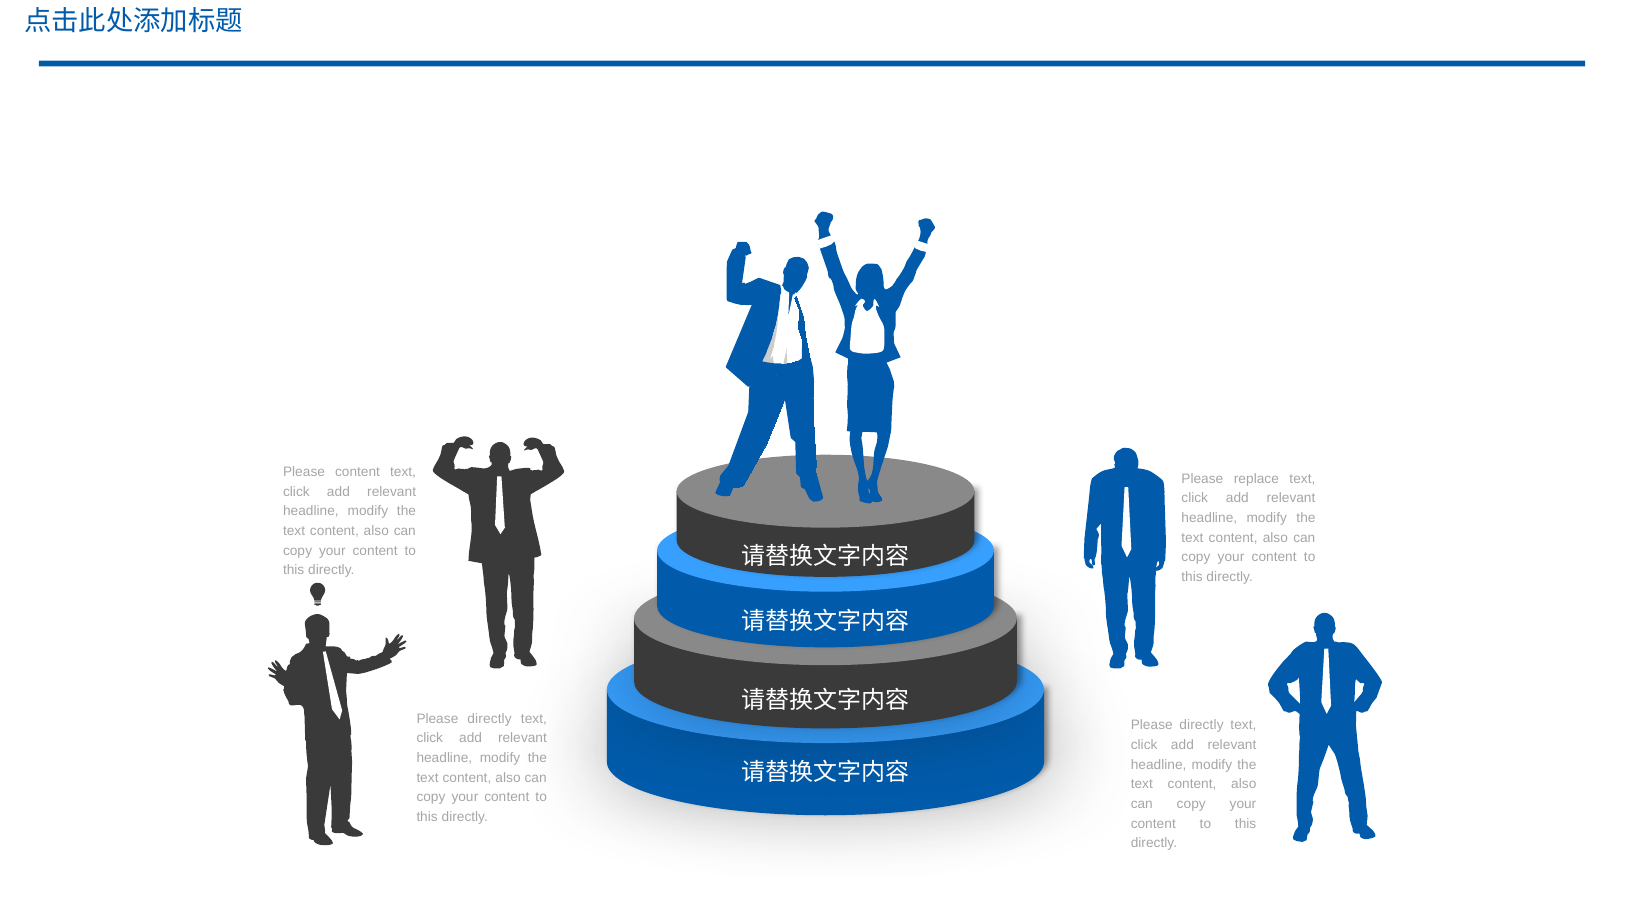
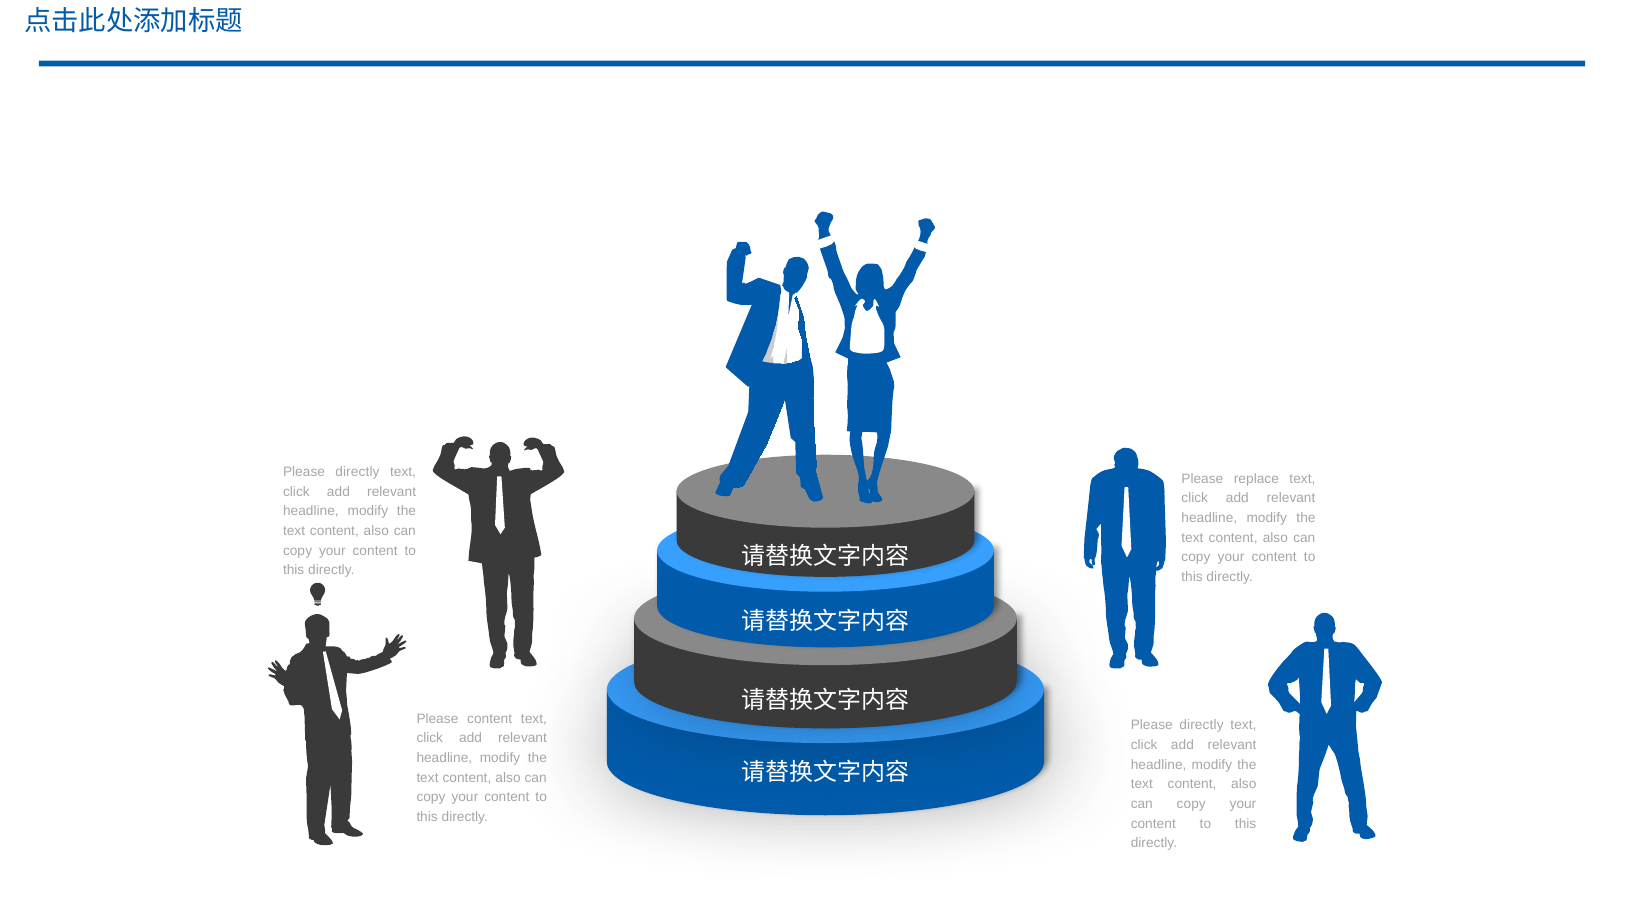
content: content -> directly (357, 472)
directly: directly -> content (490, 719)
